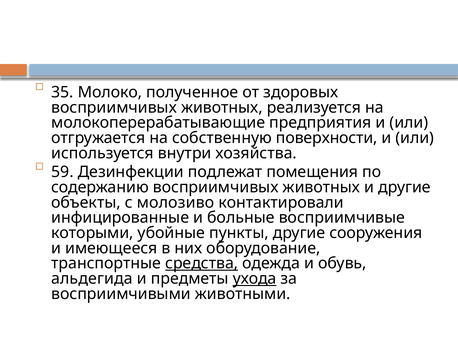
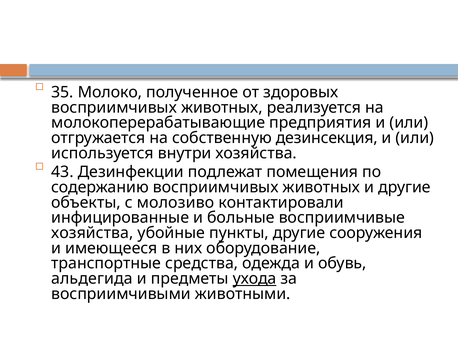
поверхности: поверхности -> дезинсекция (327, 138)
59: 59 -> 43 (62, 172)
которыми: которыми -> хозяйства (92, 233)
средства underline: present -> none (202, 264)
